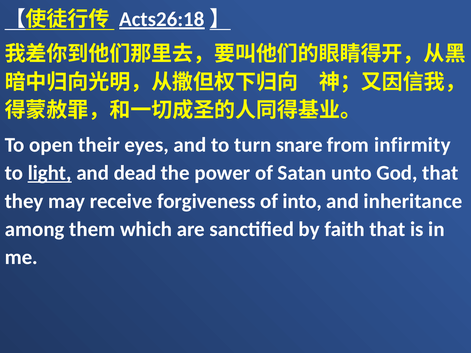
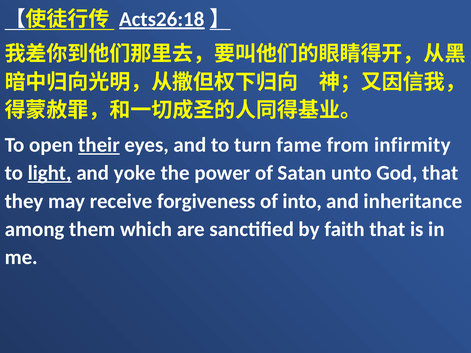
their underline: none -> present (99, 145)
snare: snare -> fame (299, 145)
dead: dead -> yoke (135, 173)
